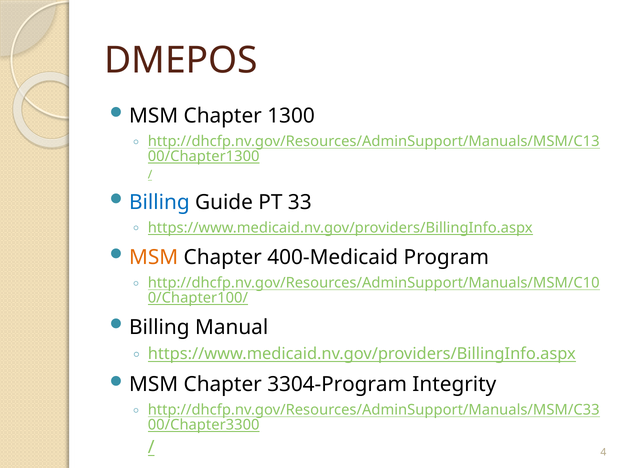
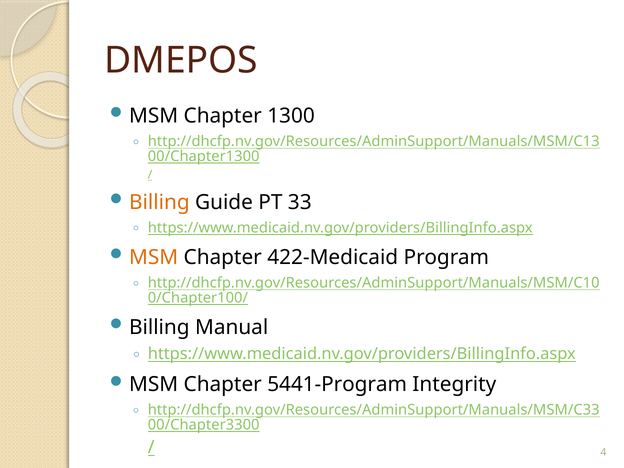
Billing colour: blue -> orange (159, 202)
400-Medicaid: 400-Medicaid -> 422-Medicaid (333, 257)
3304-Program: 3304-Program -> 5441-Program (337, 384)
